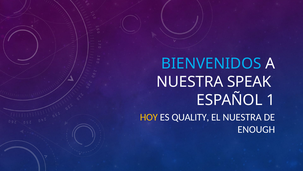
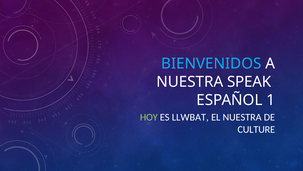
HOY colour: yellow -> light green (149, 117)
QUALITY: QUALITY -> LLWBAT (190, 117)
ENOUGH: ENOUGH -> CULTURE (256, 129)
